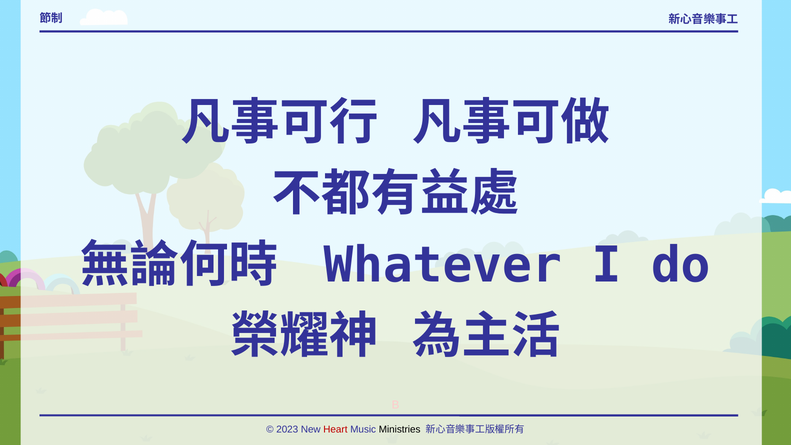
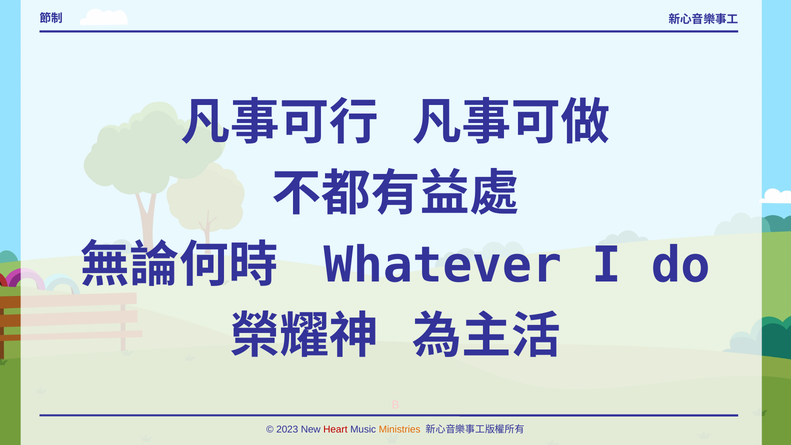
Ministries colour: black -> orange (400, 429)
